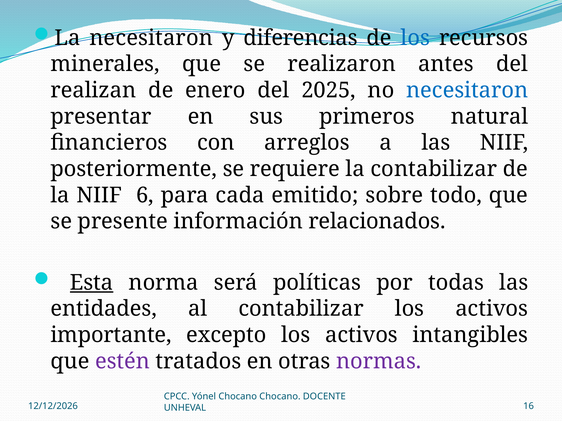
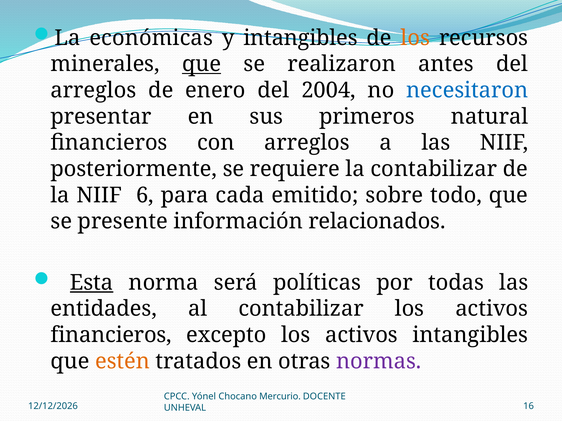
La necesitaron: necesitaron -> económicas (151, 38)
y diferencias: diferencias -> intangibles (301, 38)
los colour: blue -> orange (415, 38)
que underline: none -> present (202, 64)
realizan: realizan -> arreglos (93, 90)
2025: 2025 -> 2004 (329, 90)
importante: importante -> financieros (111, 335)
estén colour: purple -> orange (123, 362)
Chocano Chocano: Chocano -> Mercurio (280, 397)
